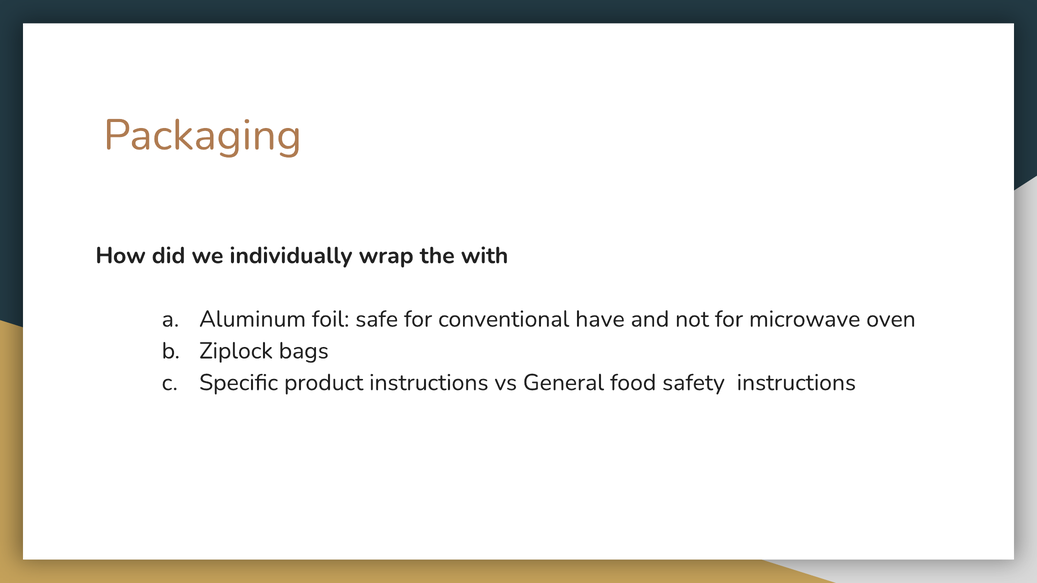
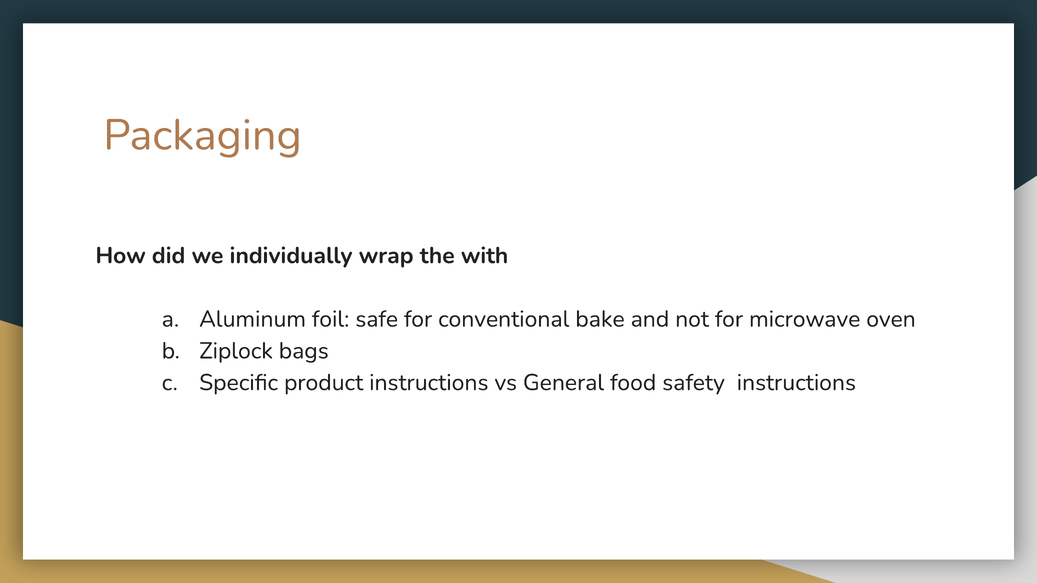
have: have -> bake (600, 319)
